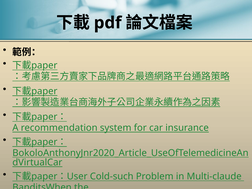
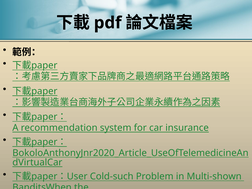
Multi-claude: Multi-claude -> Multi-shown (214, 176)
